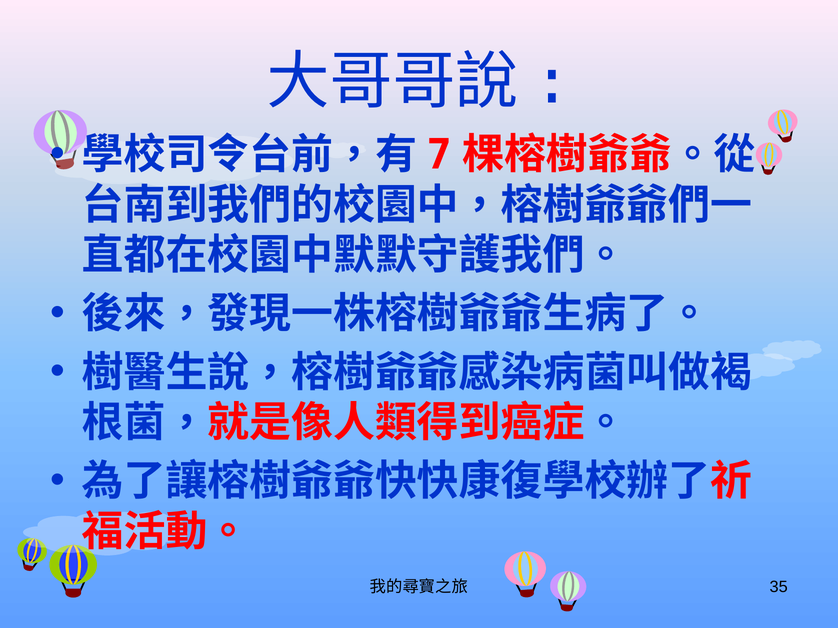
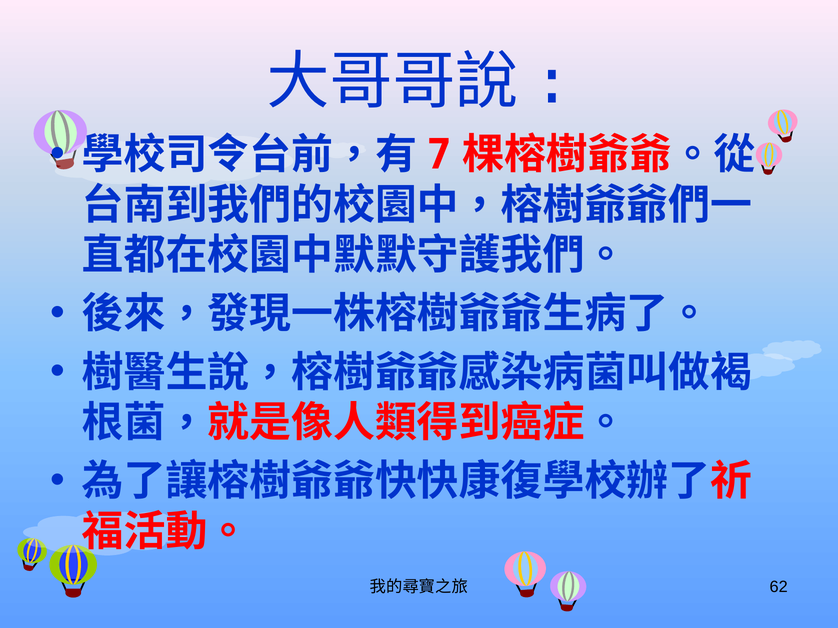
35: 35 -> 62 (779, 587)
